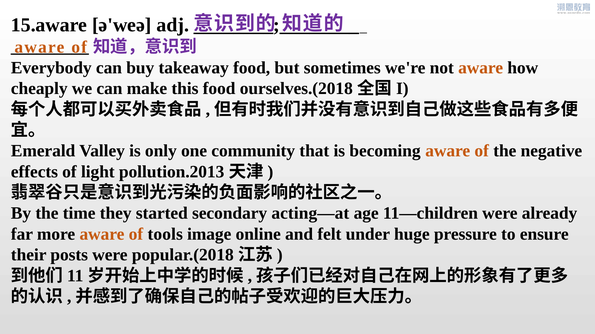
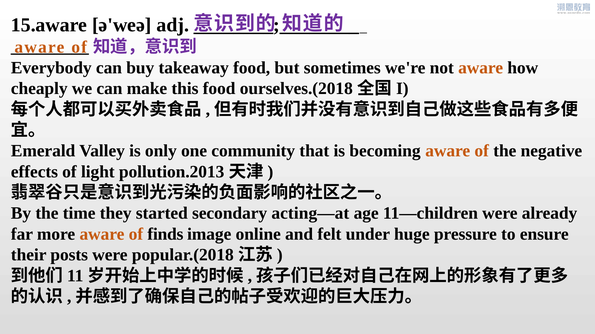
tools: tools -> finds (165, 235)
